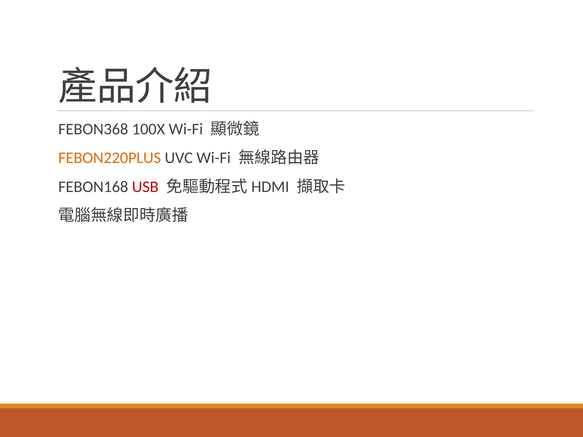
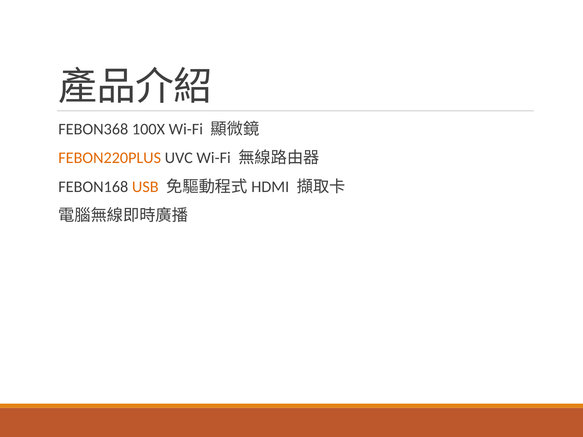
USB colour: red -> orange (145, 187)
